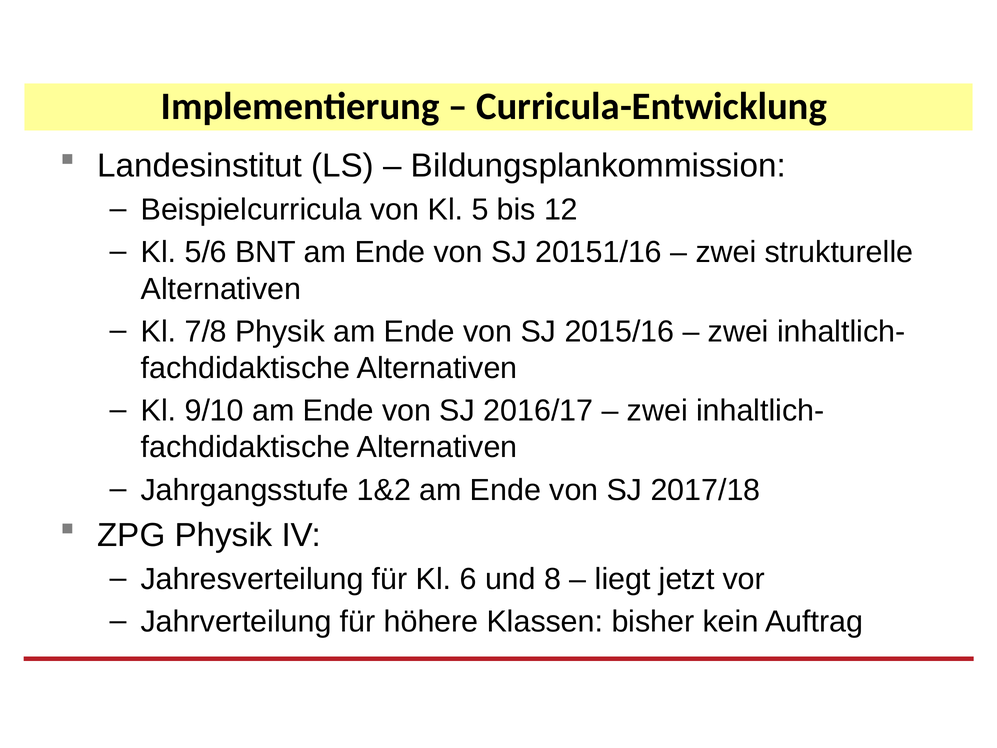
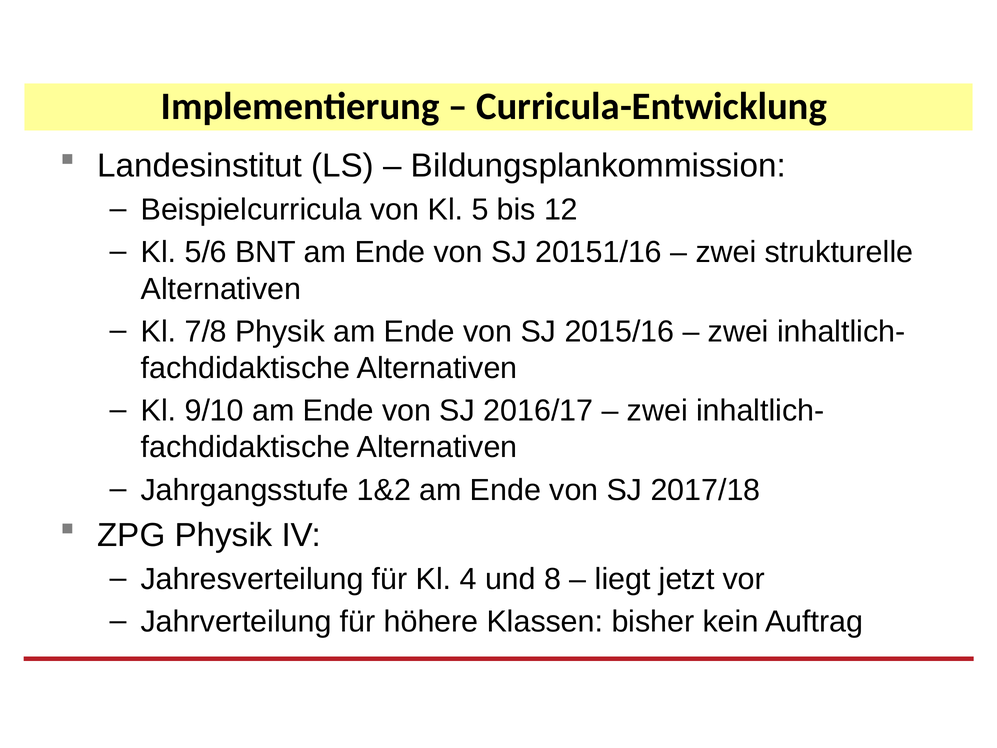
6: 6 -> 4 (468, 579)
